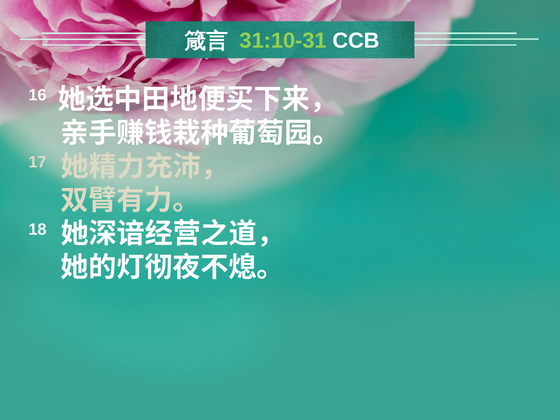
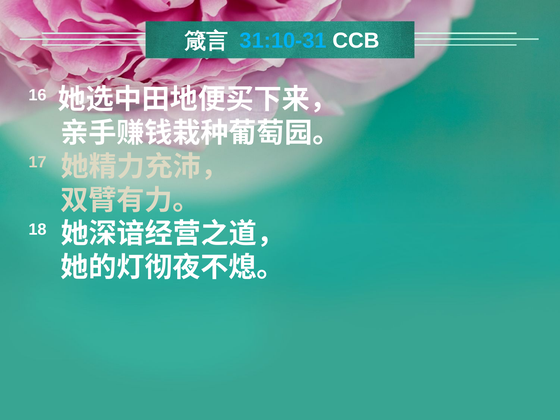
31:10-31 colour: light green -> light blue (283, 41)
